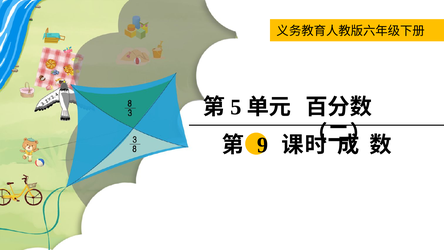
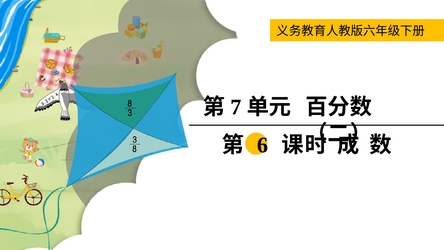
5: 5 -> 7 (236, 107)
9: 9 -> 6 (263, 145)
